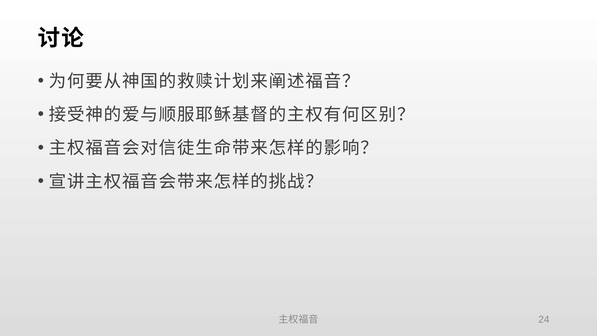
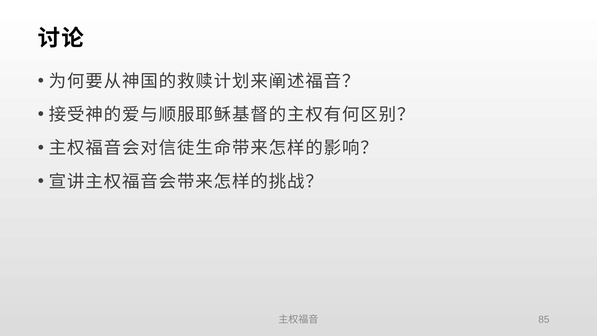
24: 24 -> 85 (544, 319)
